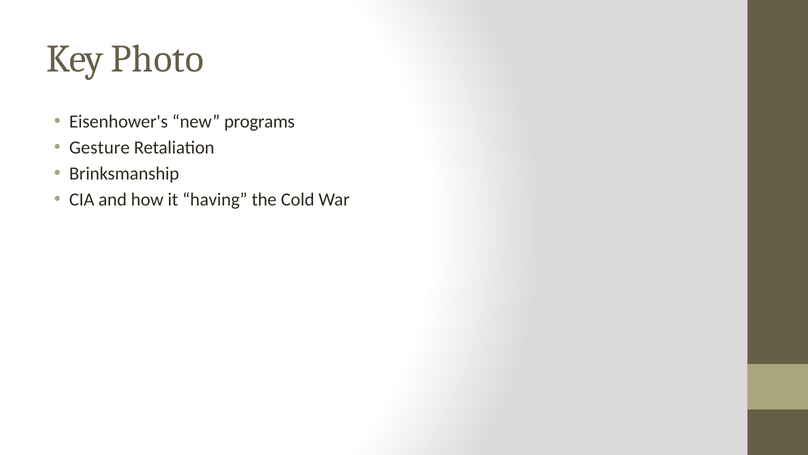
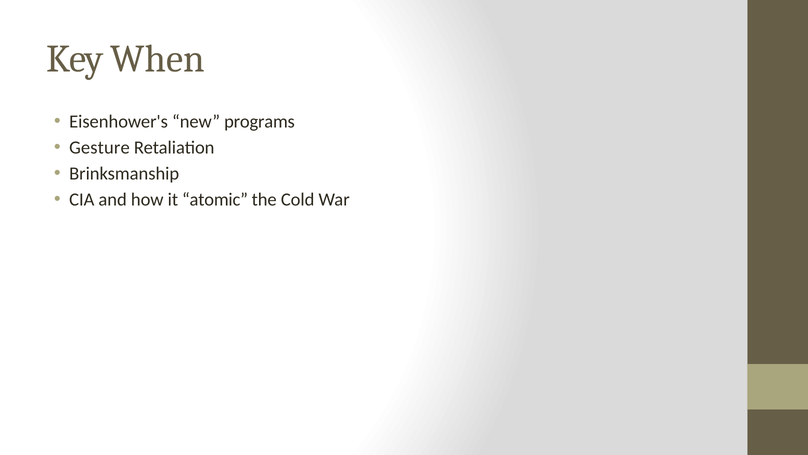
Photo: Photo -> When (158, 59)
having: having -> atomic (215, 199)
